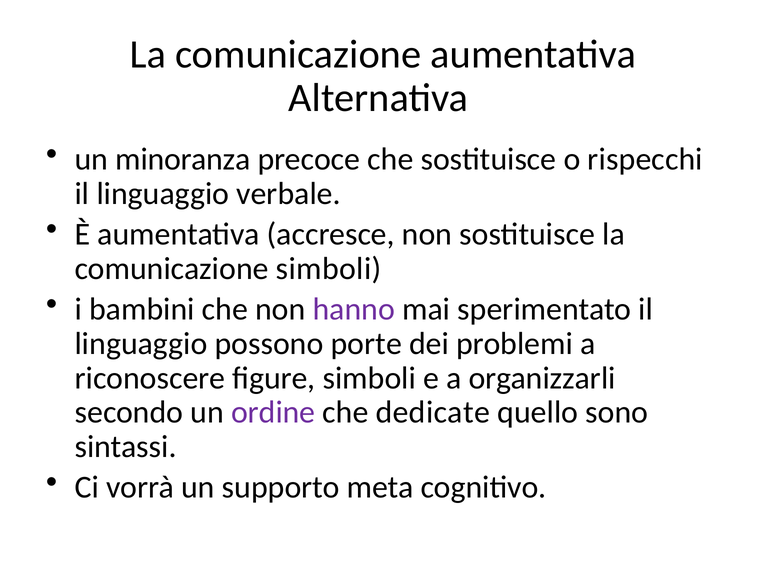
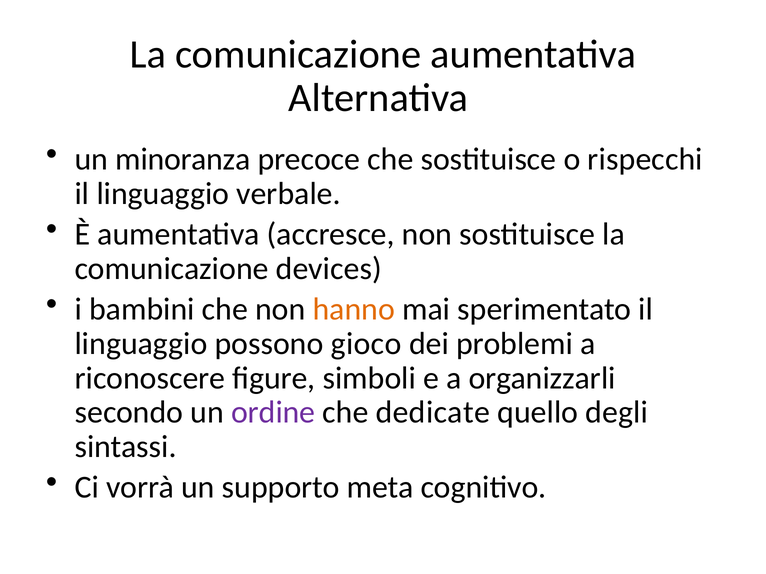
comunicazione simboli: simboli -> devices (329, 269)
hanno colour: purple -> orange (354, 309)
porte: porte -> gioco (366, 344)
sono: sono -> degli (617, 413)
